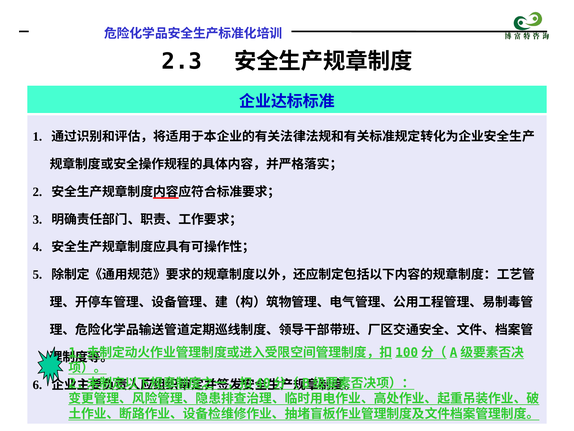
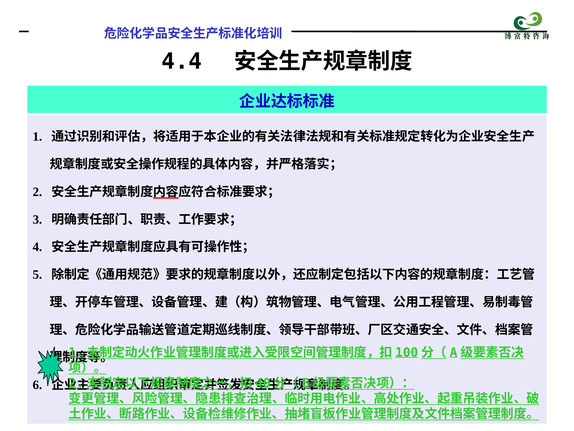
2.3: 2.3 -> 4.4 (182, 61)
